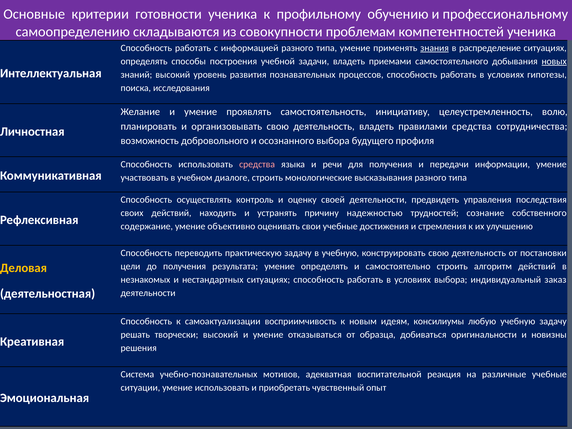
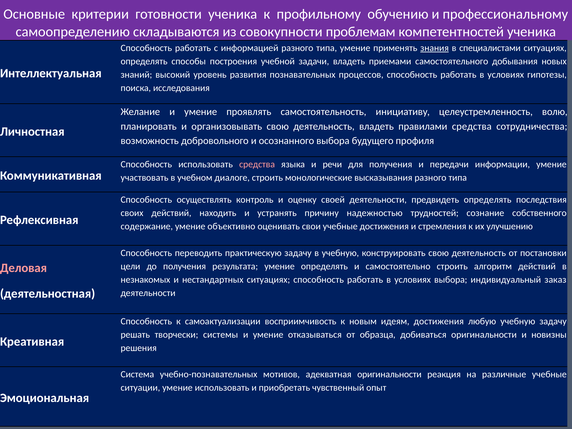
распределение: распределение -> специалистами (490, 48)
новых underline: present -> none (554, 61)
предвидеть управления: управления -> определять (488, 200)
Деловая colour: yellow -> pink (23, 268)
идеям консилиумы: консилиумы -> достижения (439, 321)
творчески высокий: высокий -> системы (221, 335)
адекватная воспитательной: воспитательной -> оригинальности (389, 374)
